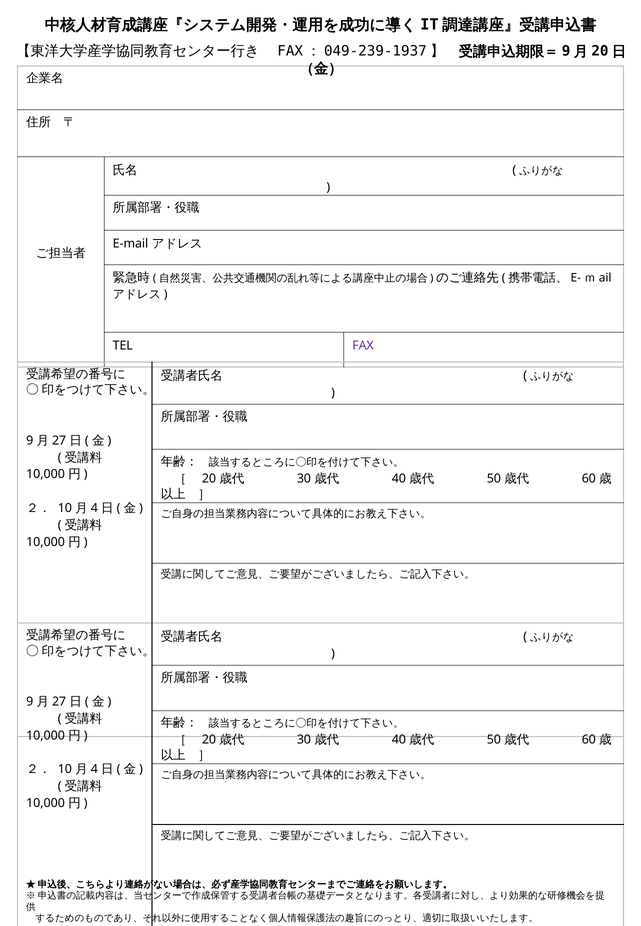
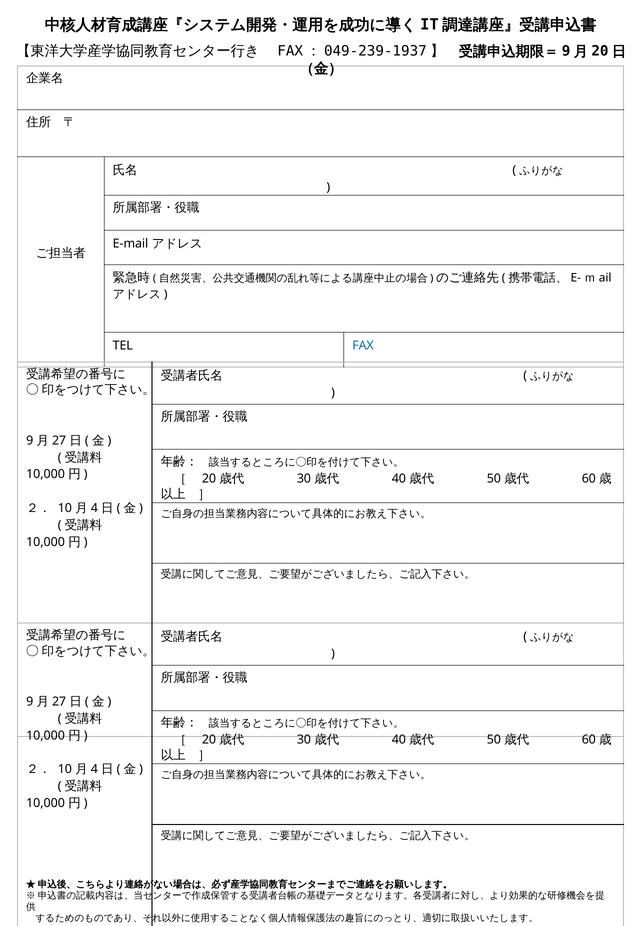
FAX colour: purple -> blue (363, 346)
